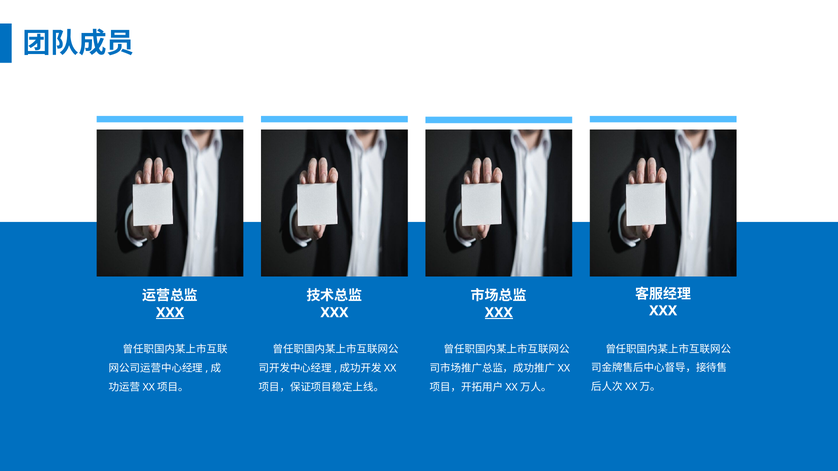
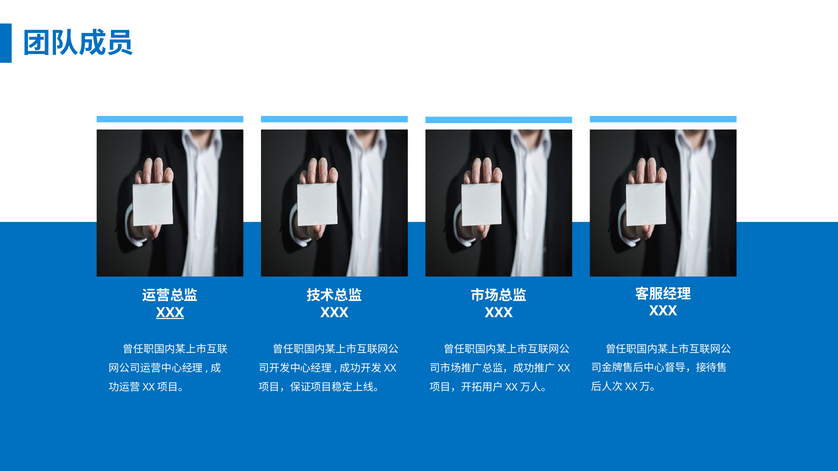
XXX underline: present -> none (499, 313)
